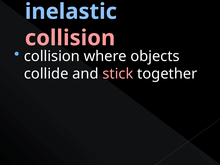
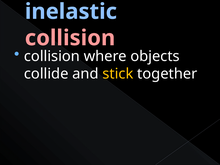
stick colour: pink -> yellow (118, 74)
